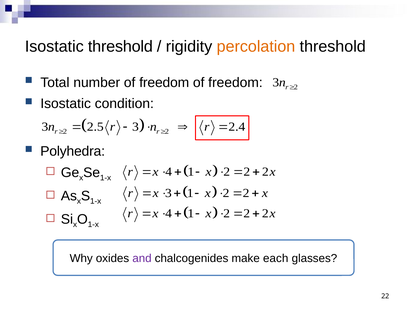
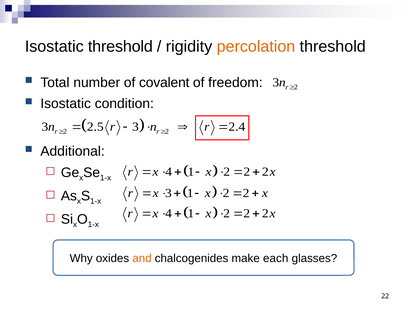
number of freedom: freedom -> covalent (164, 83)
Polyhedra: Polyhedra -> Additional (73, 152)
and colour: purple -> orange (142, 259)
